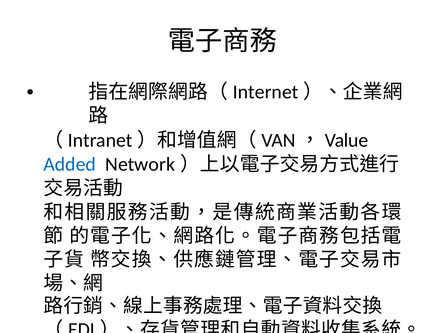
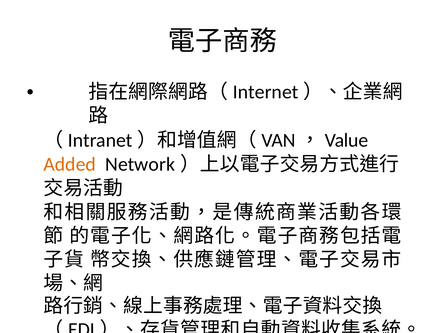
Added colour: blue -> orange (70, 165)
